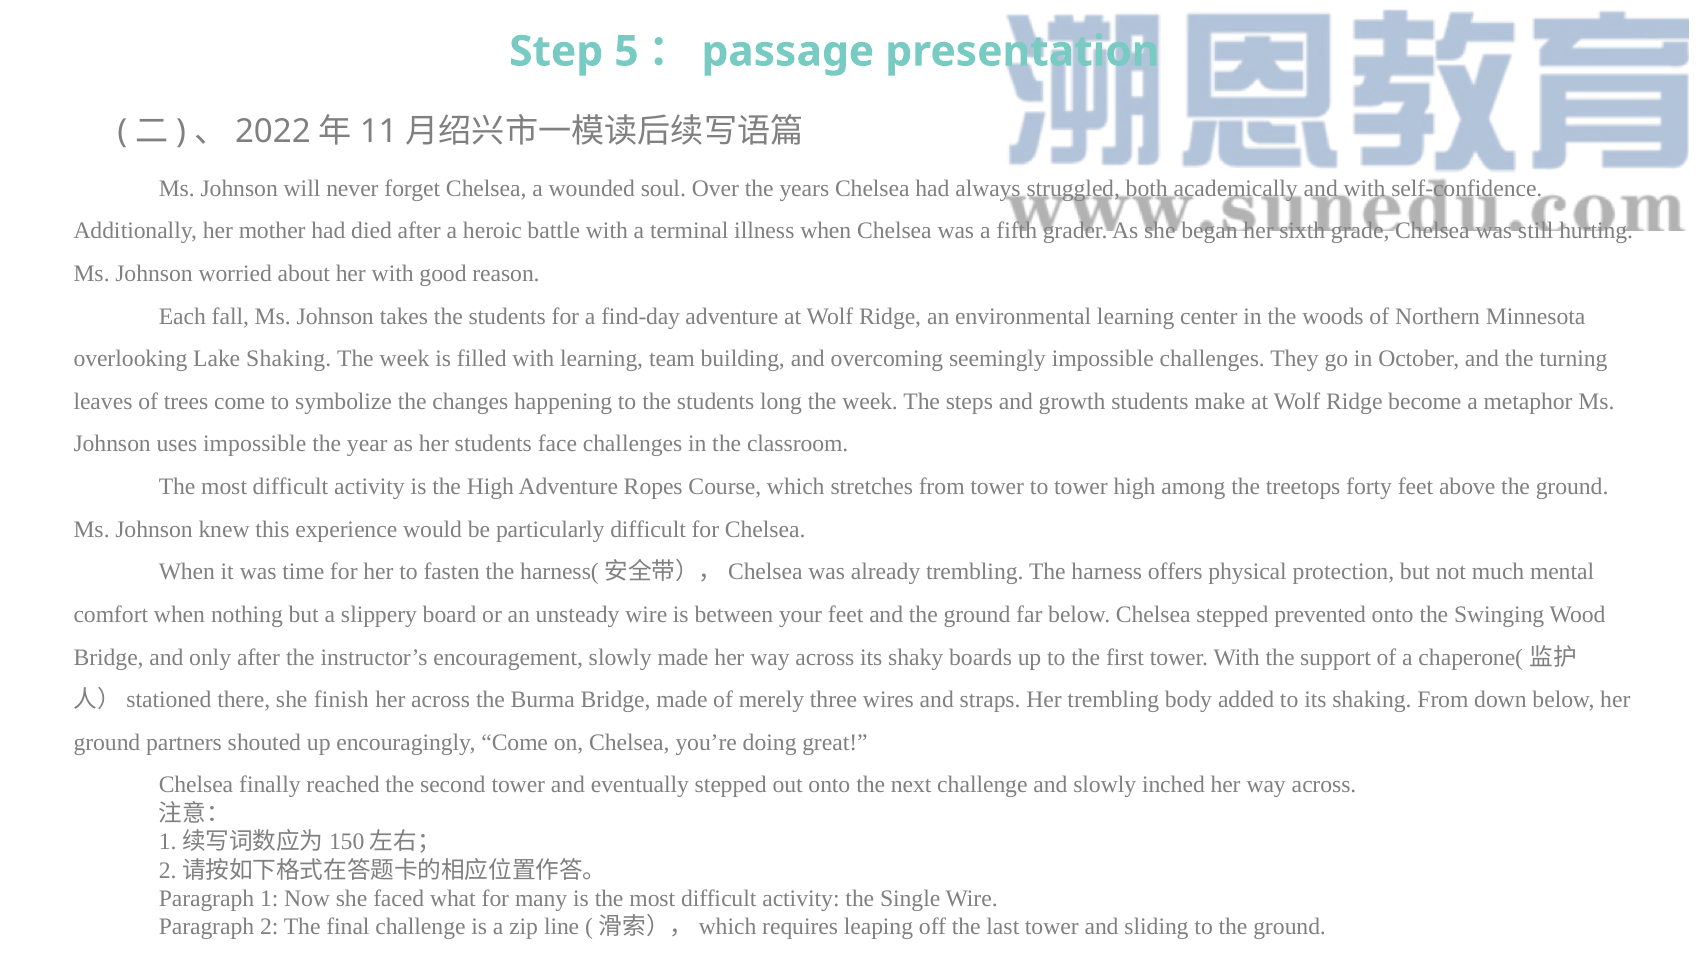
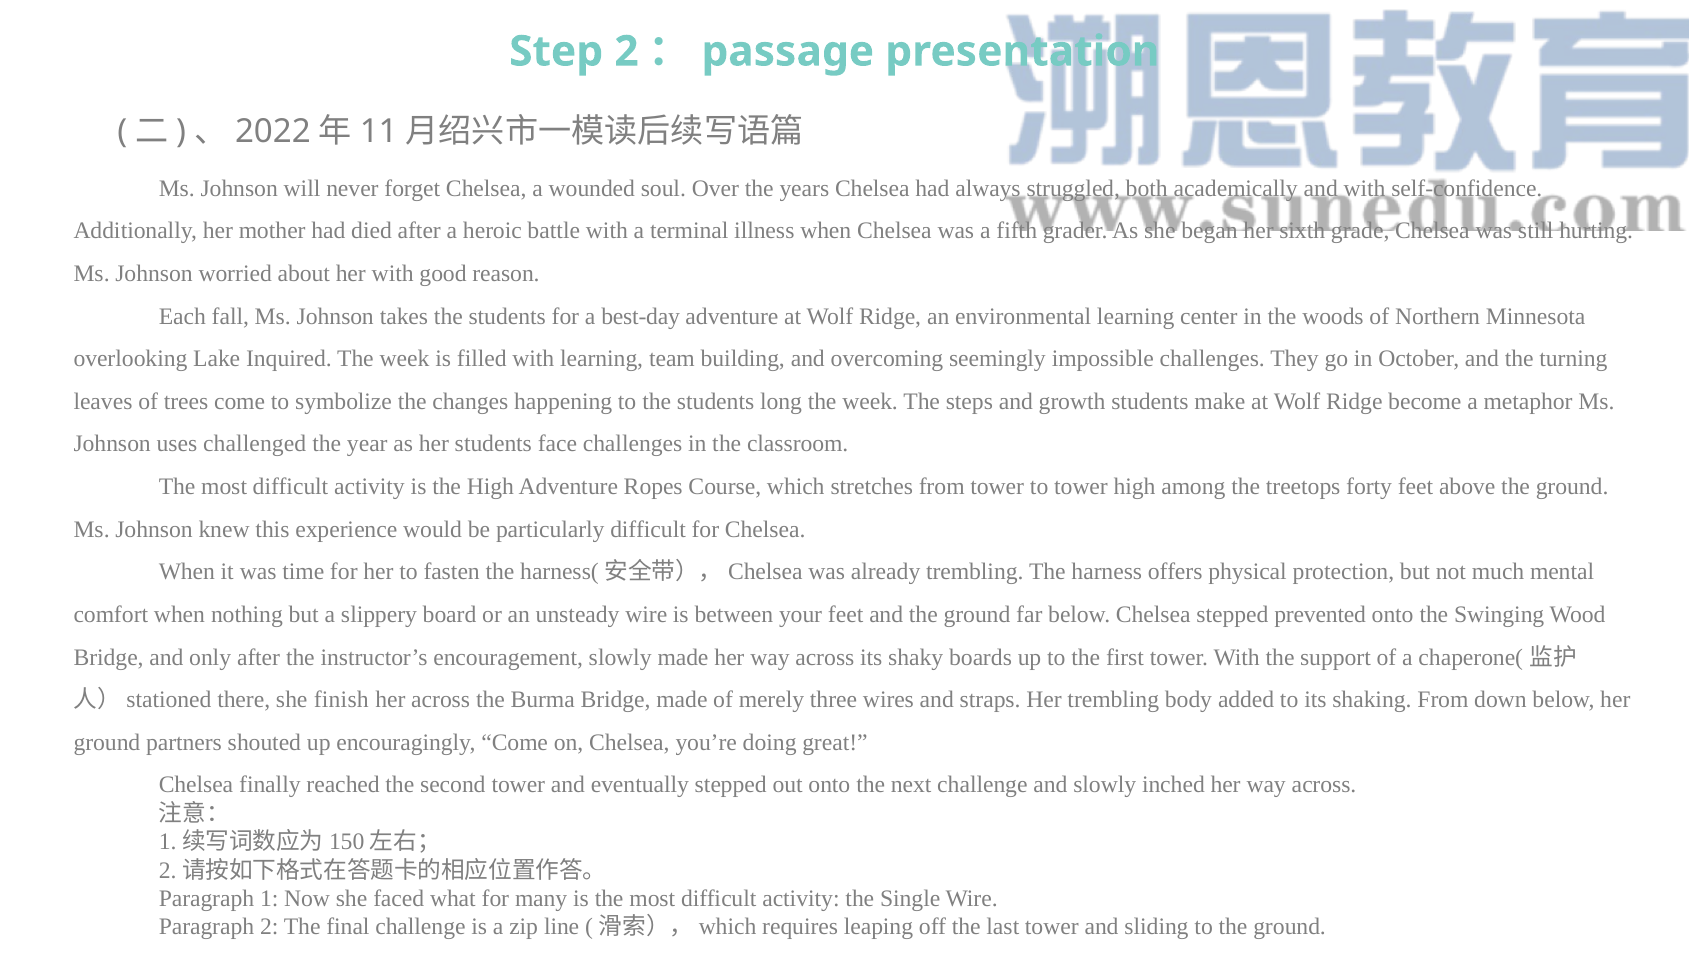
Step 5: 5 -> 2 (626, 52)
find-day: find-day -> best-day (641, 316)
Lake Shaking: Shaking -> Inquired (289, 359)
uses impossible: impossible -> challenged (255, 444)
